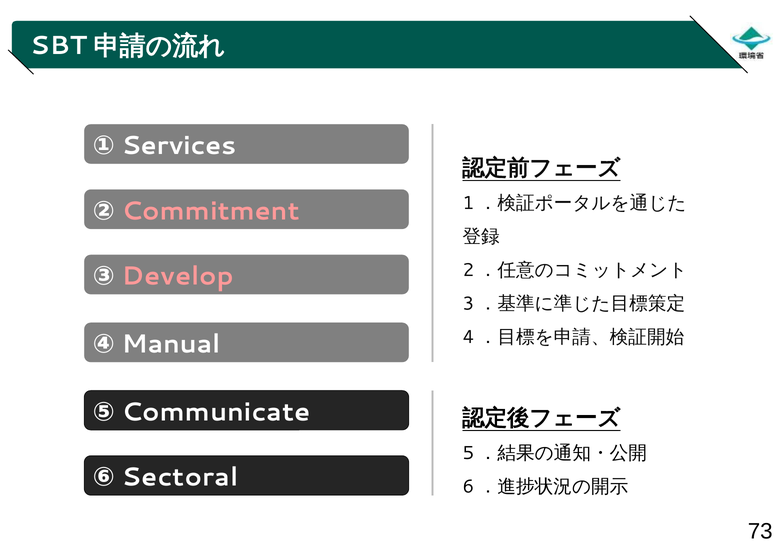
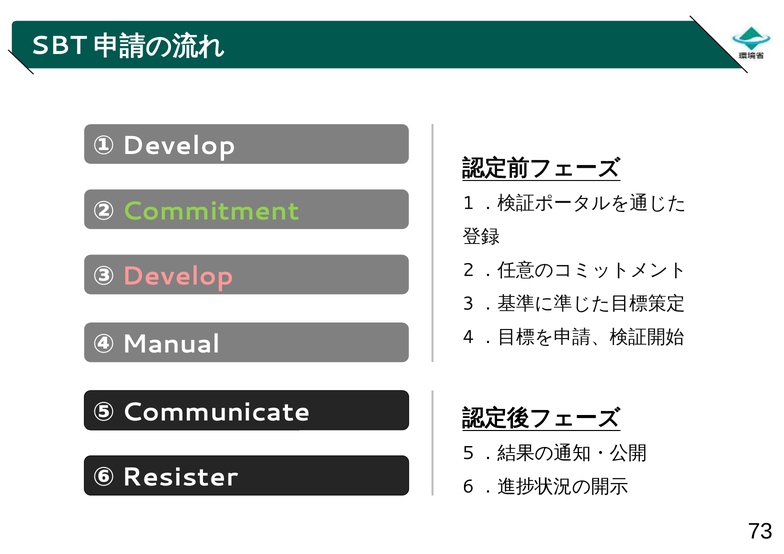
① Services: Services -> Develop (179, 146)
Commitment colour: pink -> light green (211, 211)
Sectoral: Sectoral -> Resister (180, 478)
